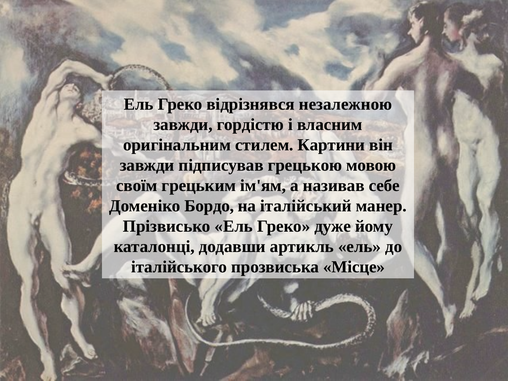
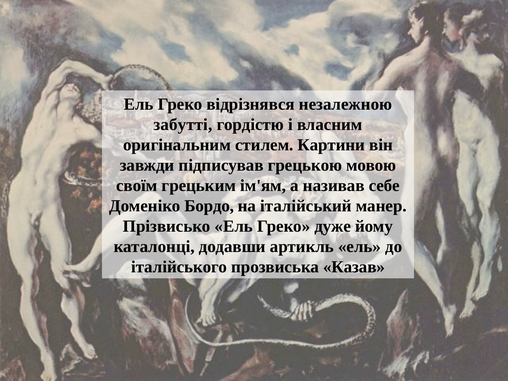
завжди: завжди -> забутті (183, 125)
Місце: Місце -> Казав (354, 267)
